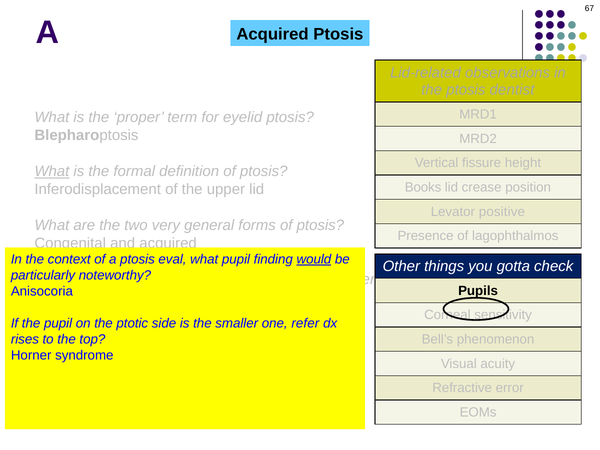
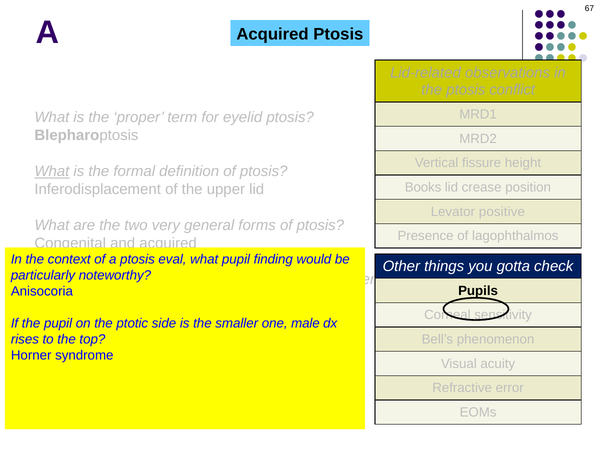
dentist: dentist -> conflict (512, 90)
would underline: present -> none (314, 259)
refer: refer -> male (305, 323)
